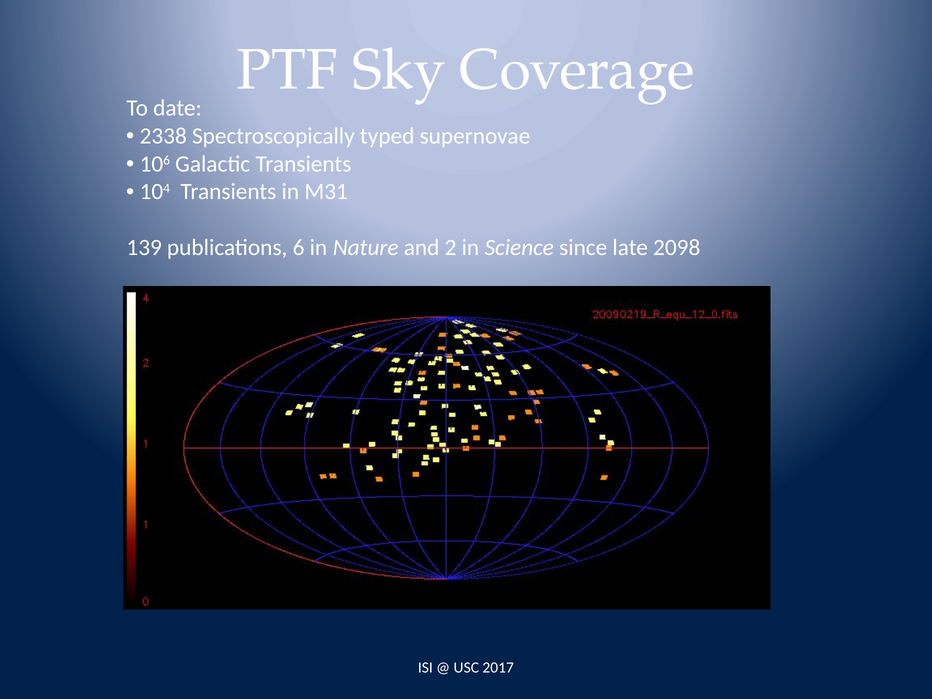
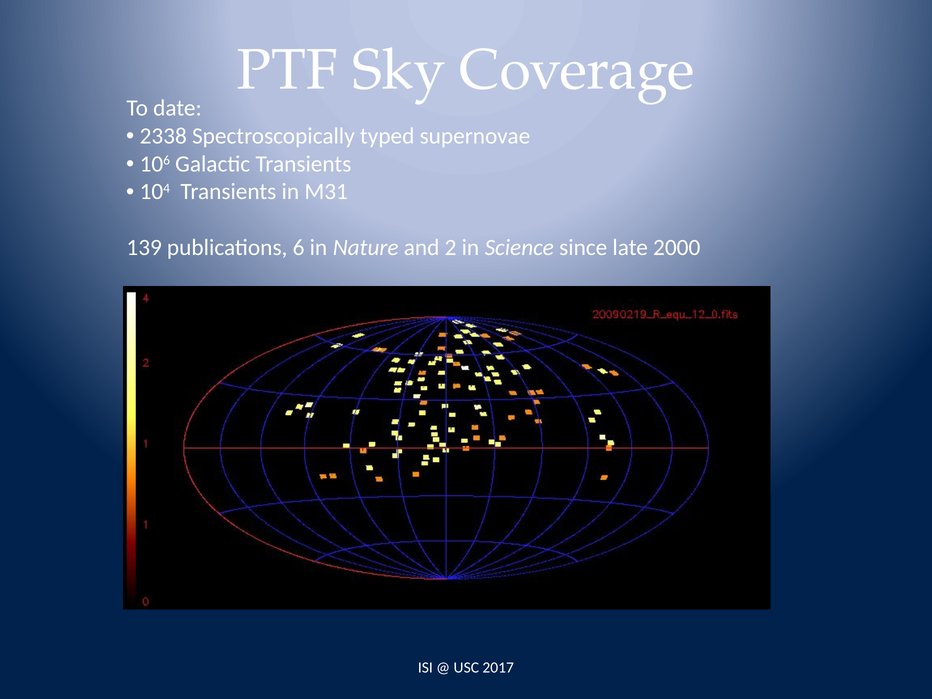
2098: 2098 -> 2000 (677, 248)
